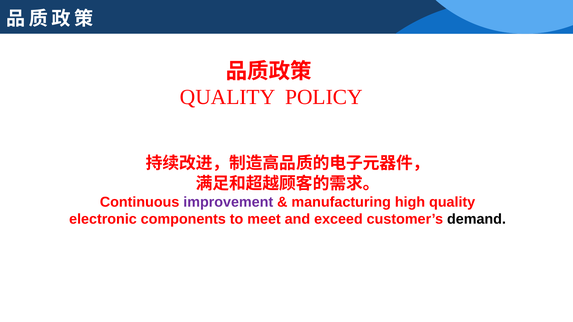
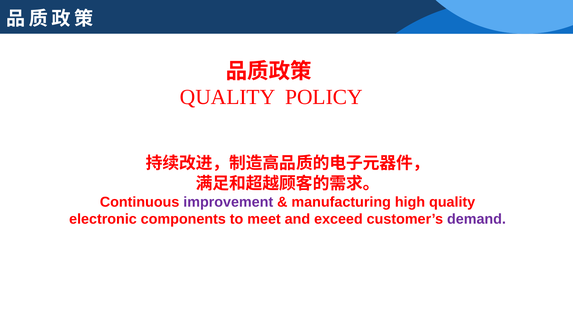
demand colour: black -> purple (476, 219)
